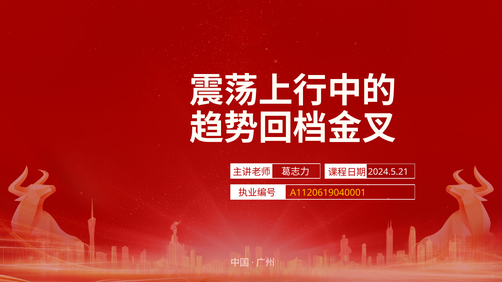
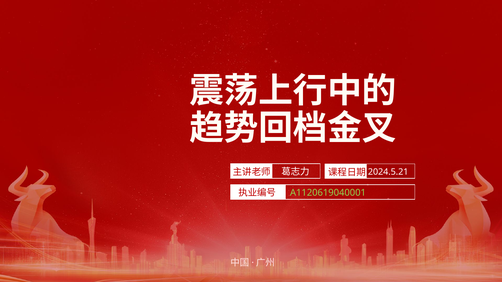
A1120619040001 colour: yellow -> light green (328, 193)
